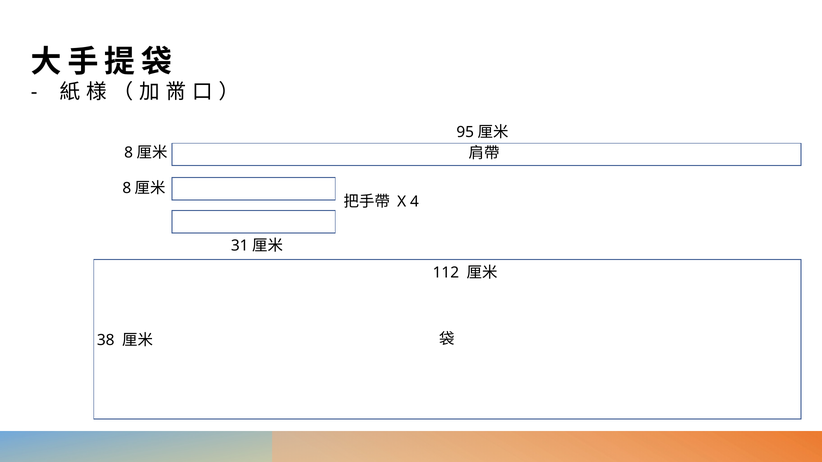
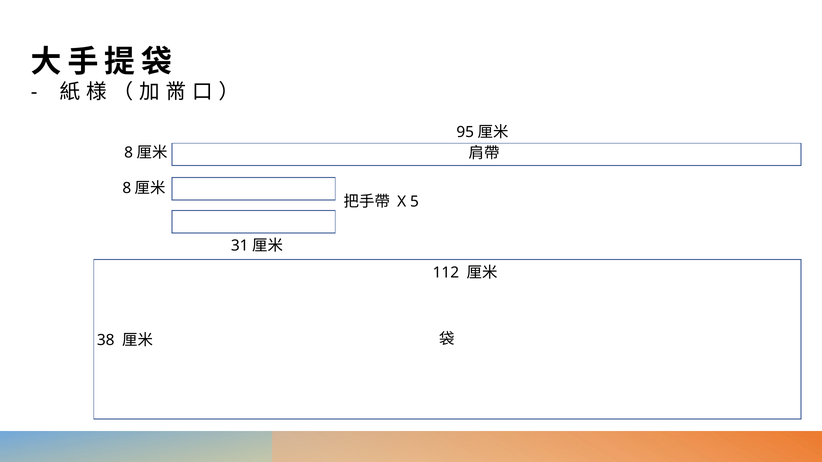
4: 4 -> 5 (414, 202)
